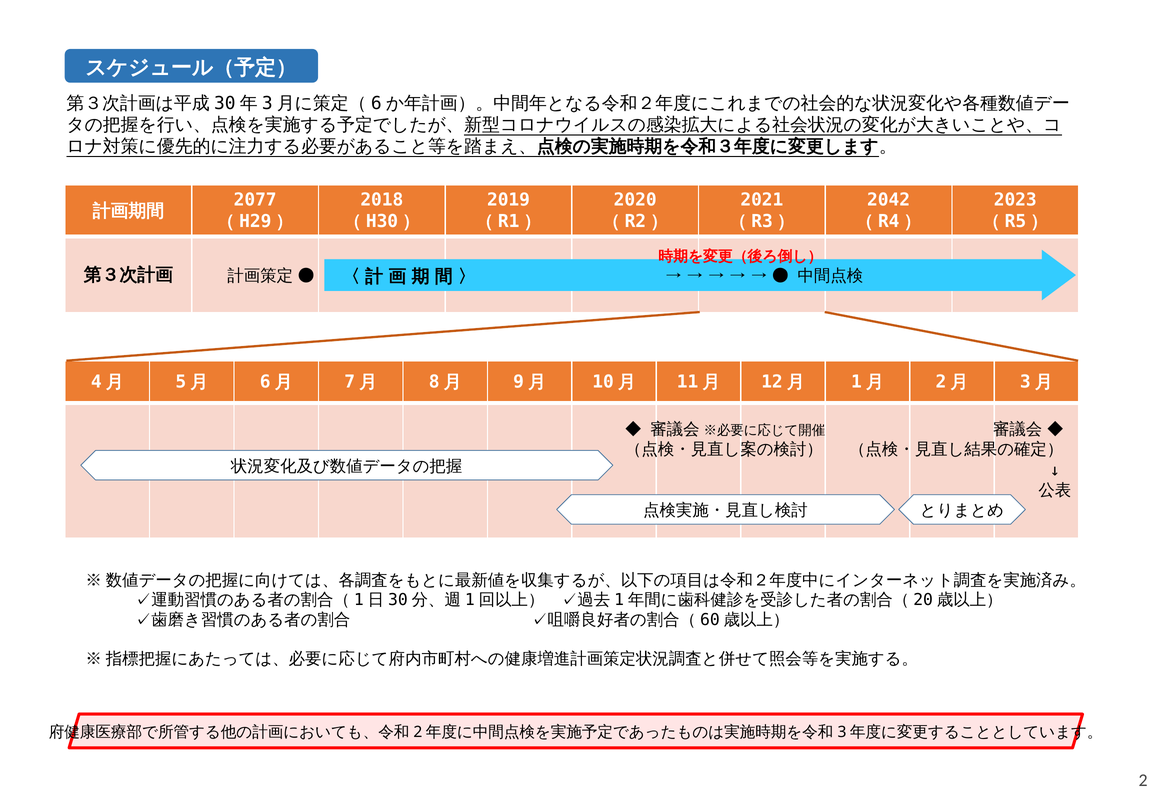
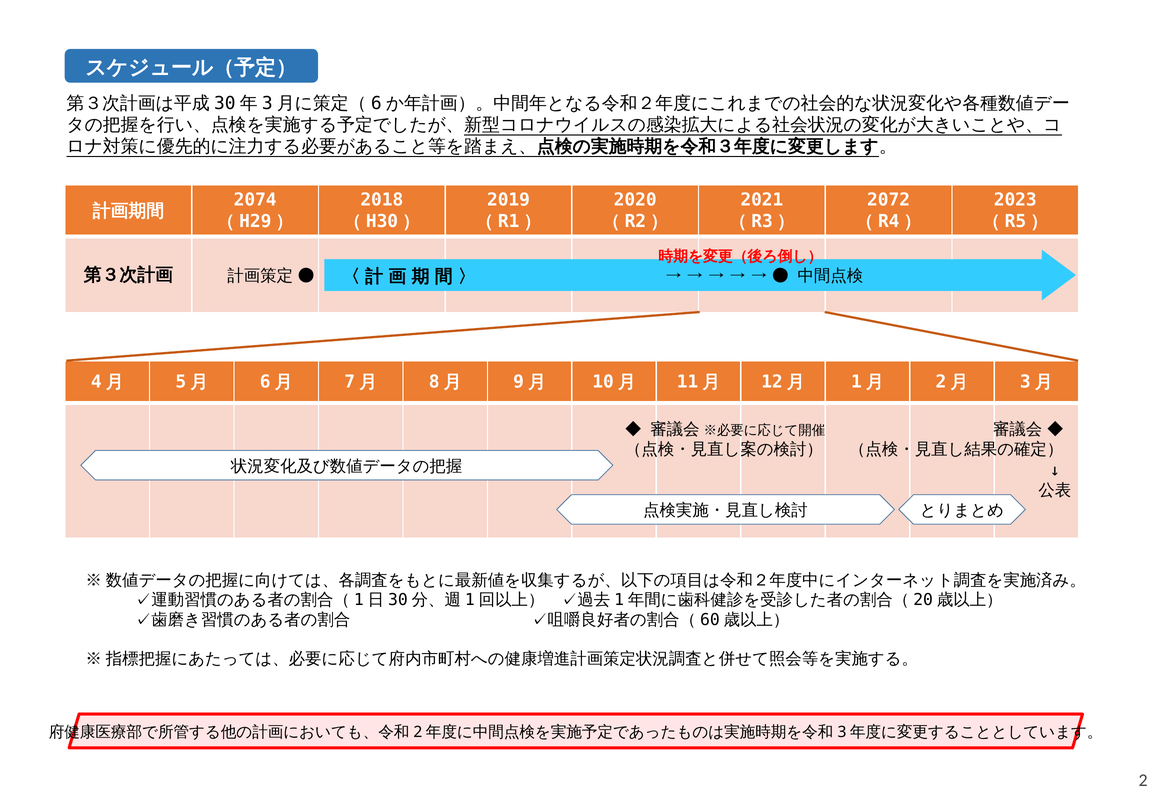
2077: 2077 -> 2074 (255, 200)
2042: 2042 -> 2072 (889, 200)
